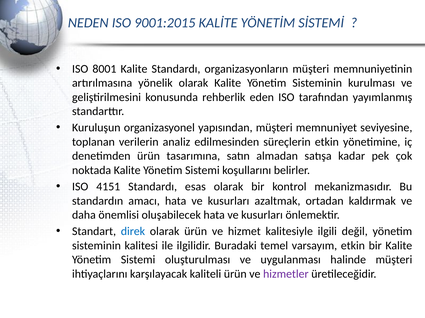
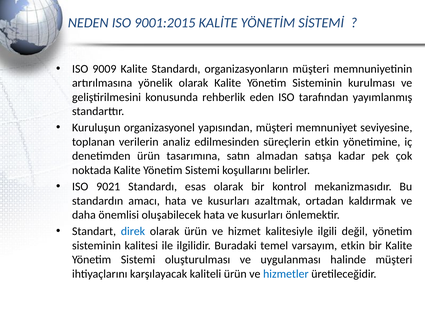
8001: 8001 -> 9009 (104, 69)
4151: 4151 -> 9021 (108, 187)
hizmetler colour: purple -> blue (286, 274)
